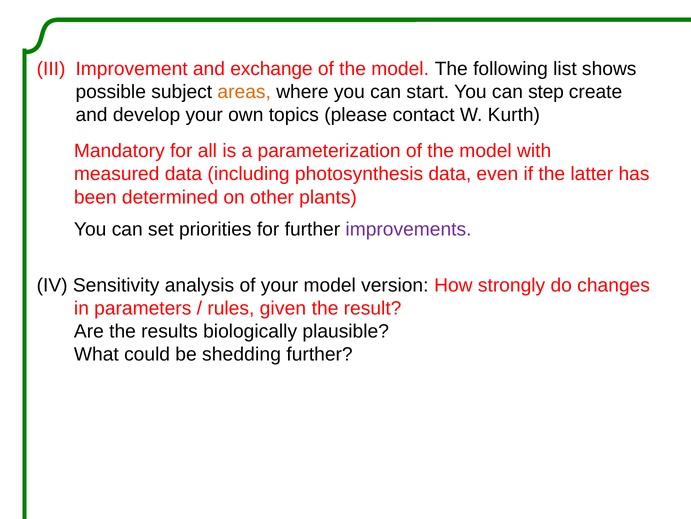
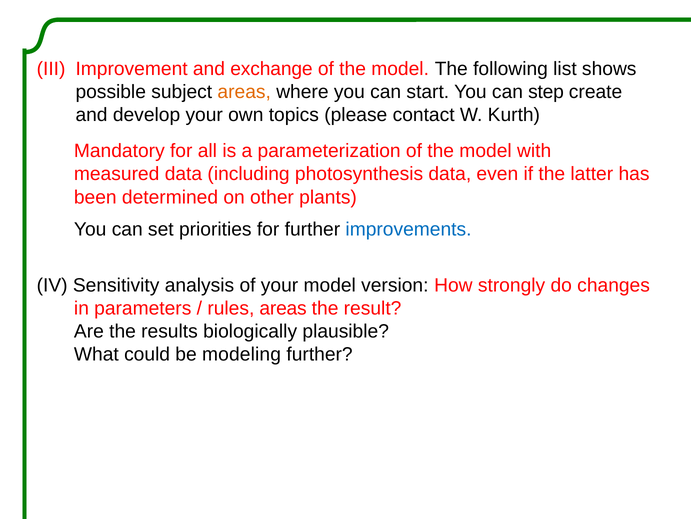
improvements colour: purple -> blue (408, 229)
rules given: given -> areas (283, 308)
shedding: shedding -> modeling (241, 354)
